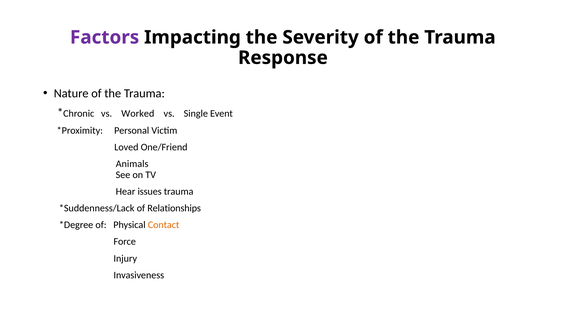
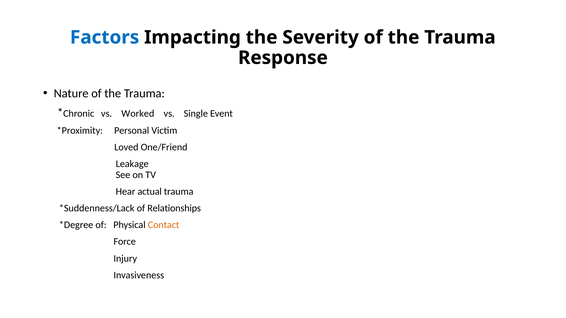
Factors colour: purple -> blue (105, 37)
Animals: Animals -> Leakage (132, 164)
issues: issues -> actual (150, 192)
